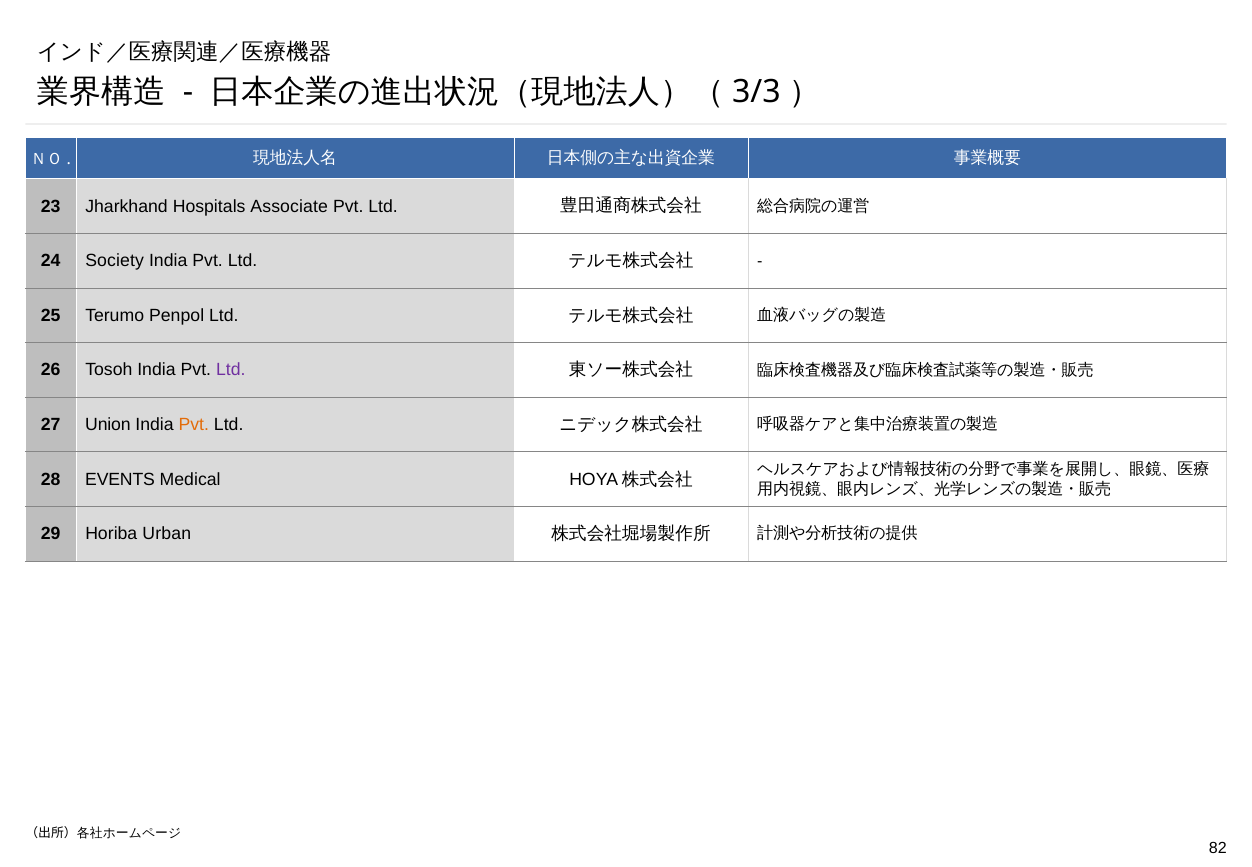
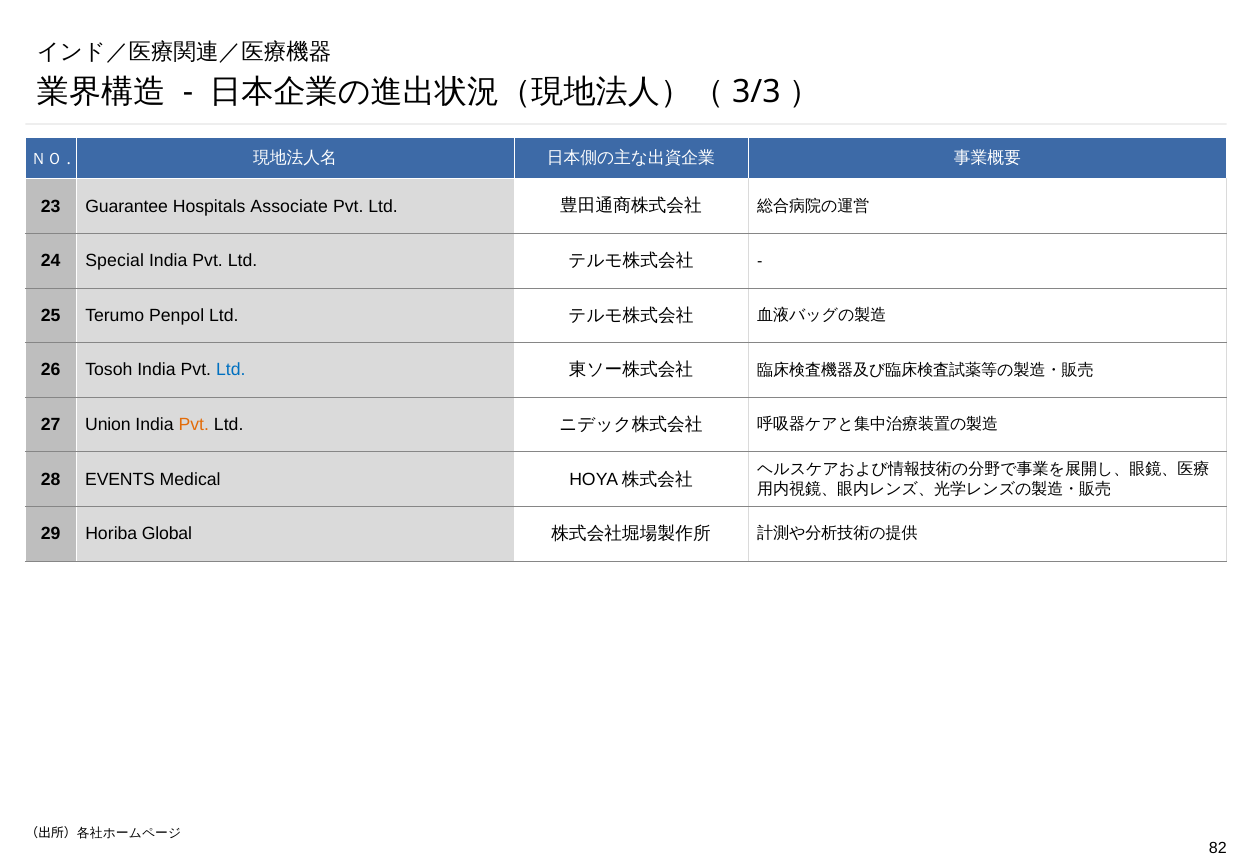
Jharkhand: Jharkhand -> Guarantee (127, 206)
Society: Society -> Special (115, 261)
Ltd colour: purple -> blue (231, 370)
Urban: Urban -> Global (167, 534)
